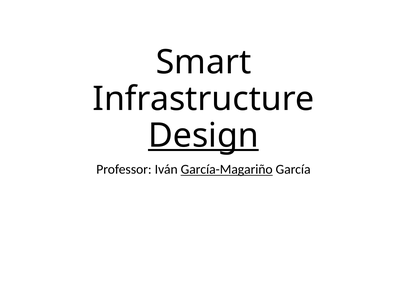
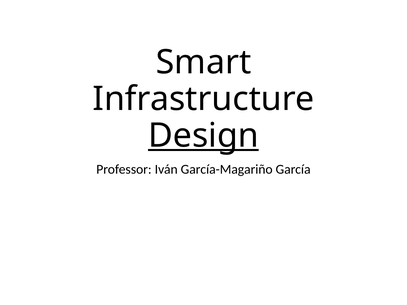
García-Magariño underline: present -> none (227, 170)
